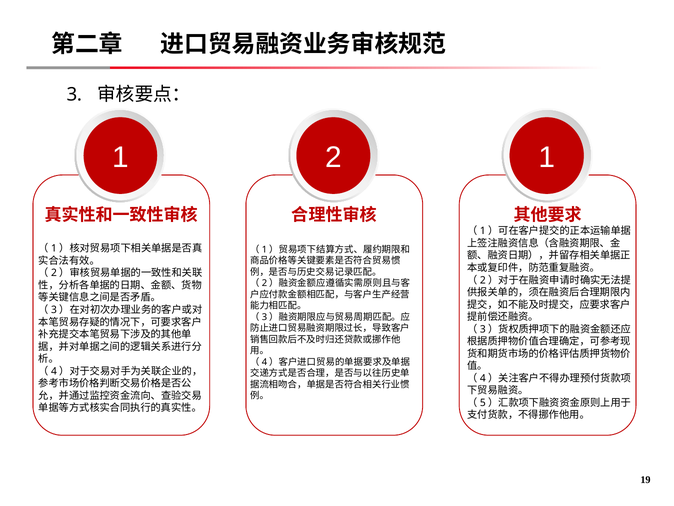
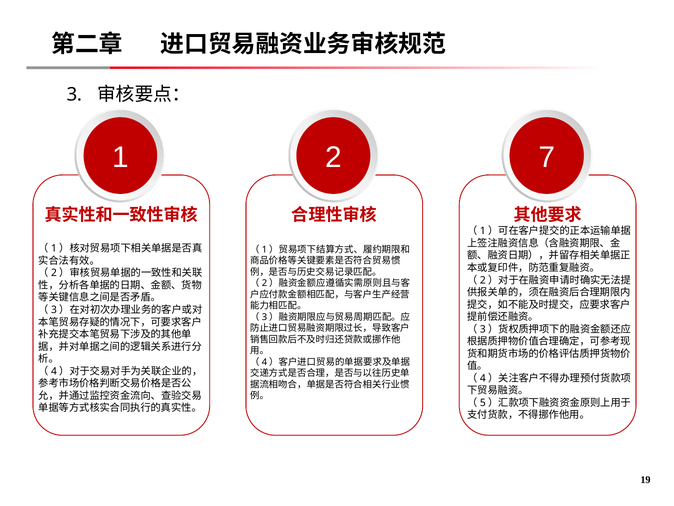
2 1: 1 -> 7 (547, 157)
